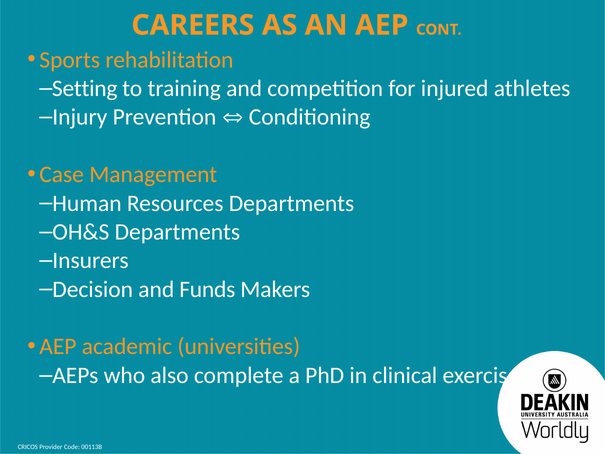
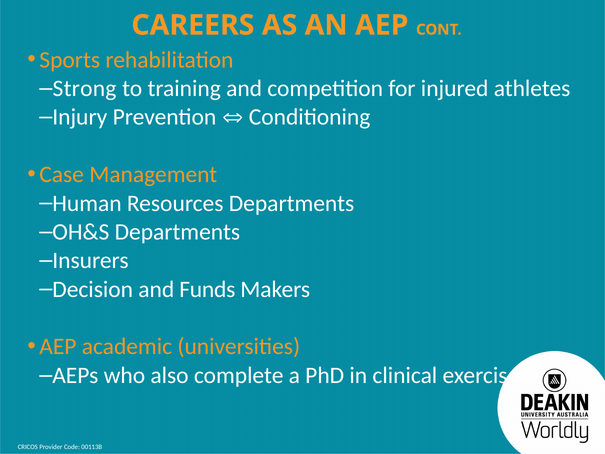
Setting: Setting -> Strong (85, 88)
